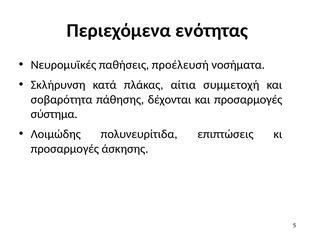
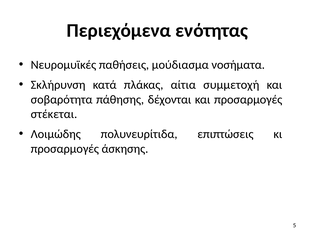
προέλευσή: προέλευσή -> μούδιασμα (180, 65)
σύστημα: σύστημα -> στέκεται (54, 114)
